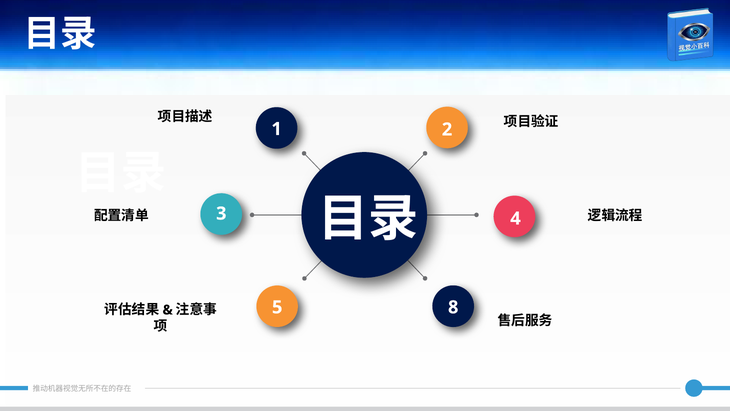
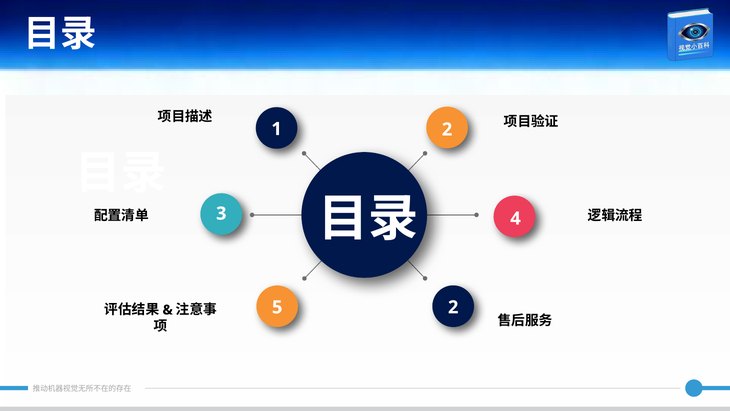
5 8: 8 -> 2 (453, 307)
